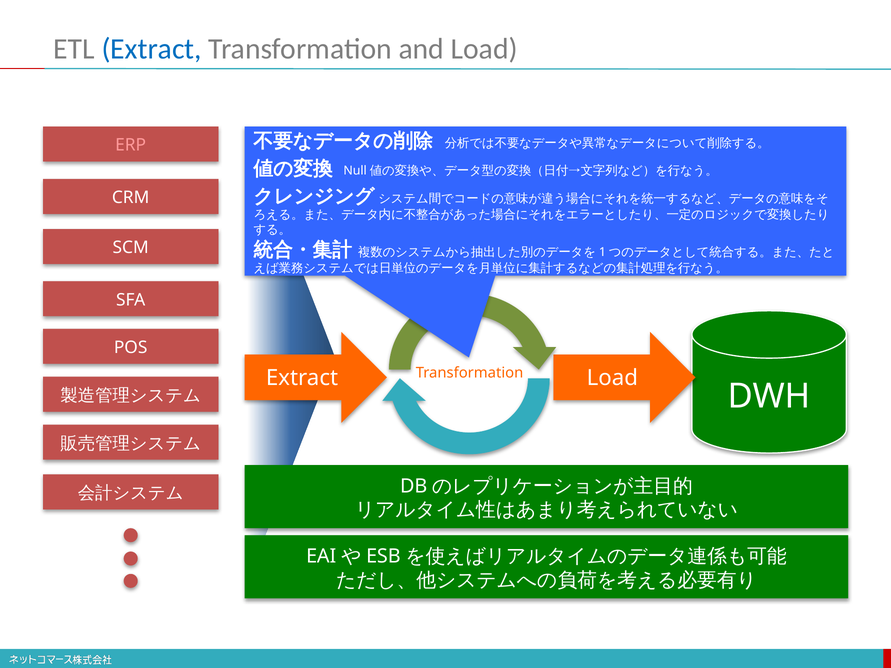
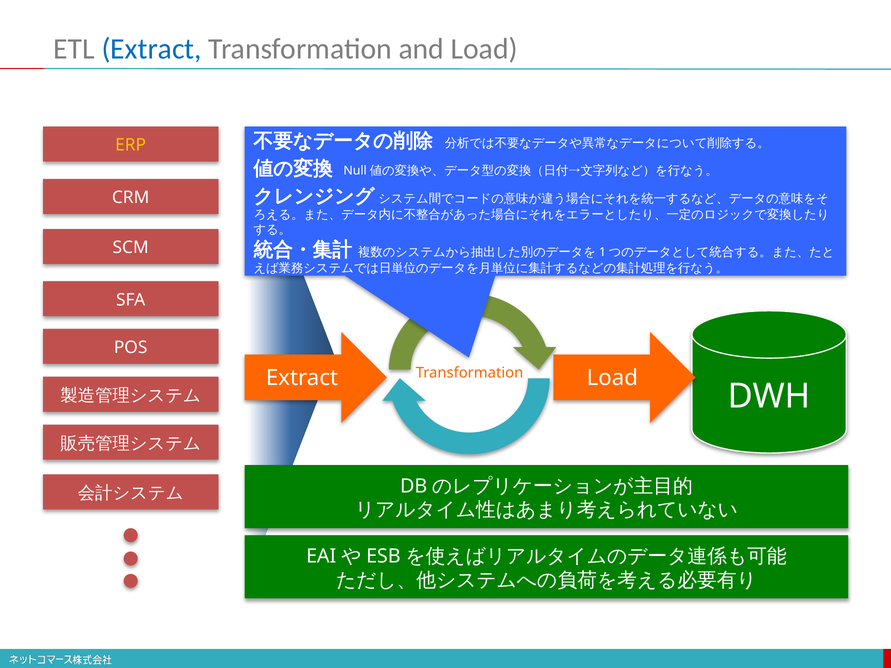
ERP colour: pink -> yellow (131, 145)
